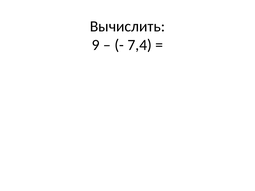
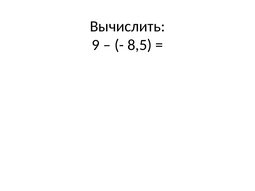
7,4: 7,4 -> 8,5 (140, 45)
